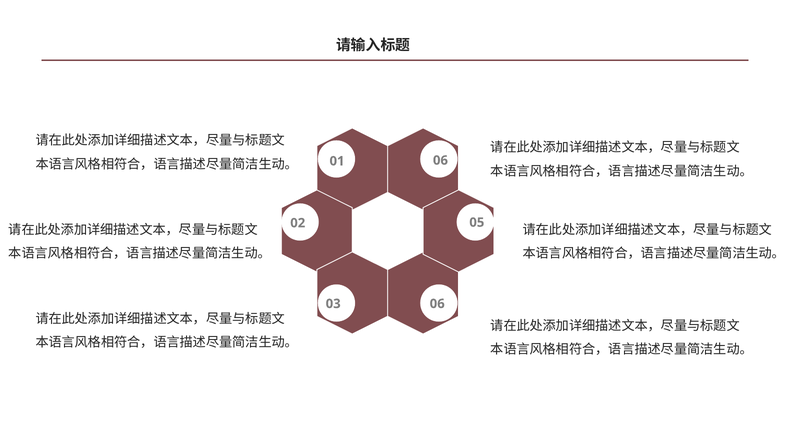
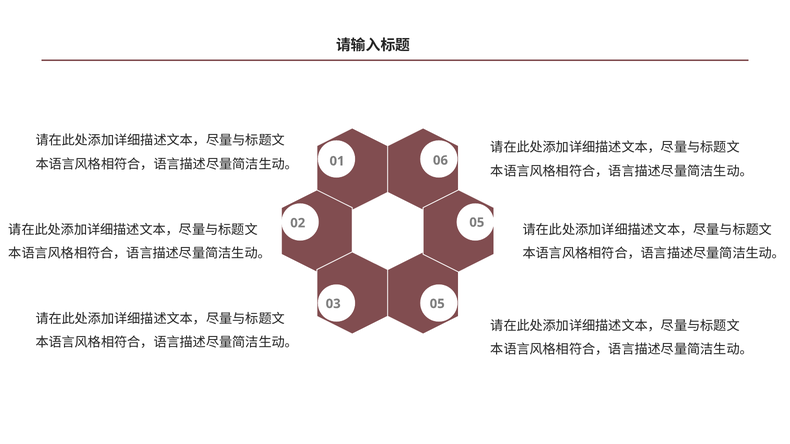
03 06: 06 -> 05 (437, 304)
